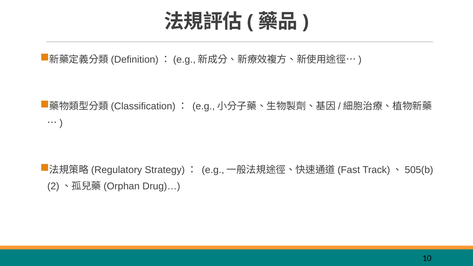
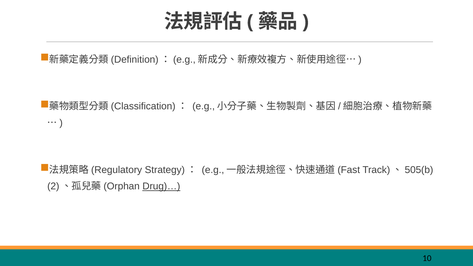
Drug)… underline: none -> present (161, 186)
